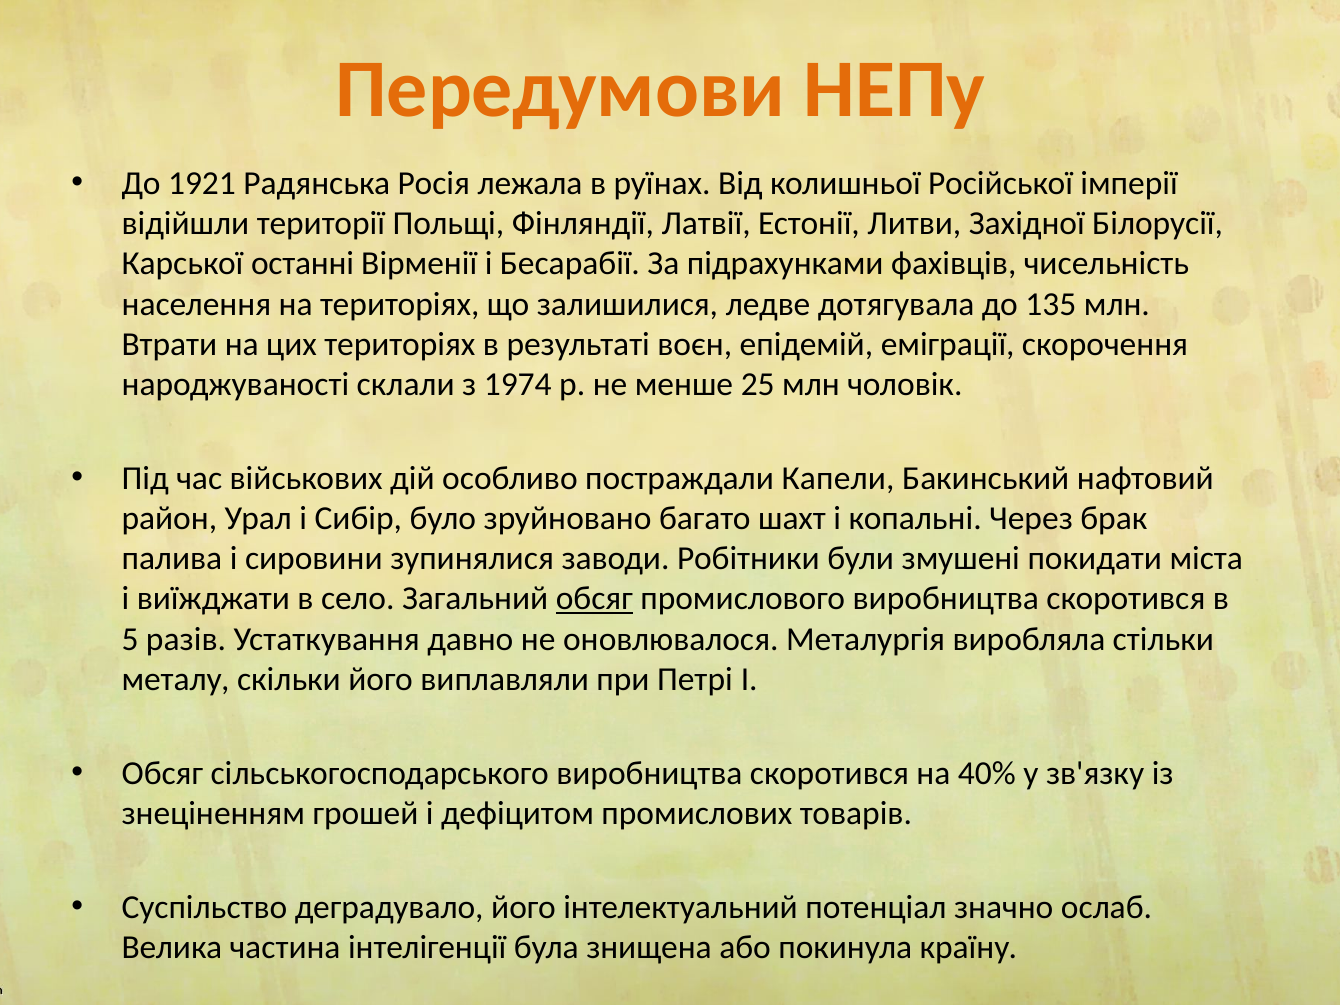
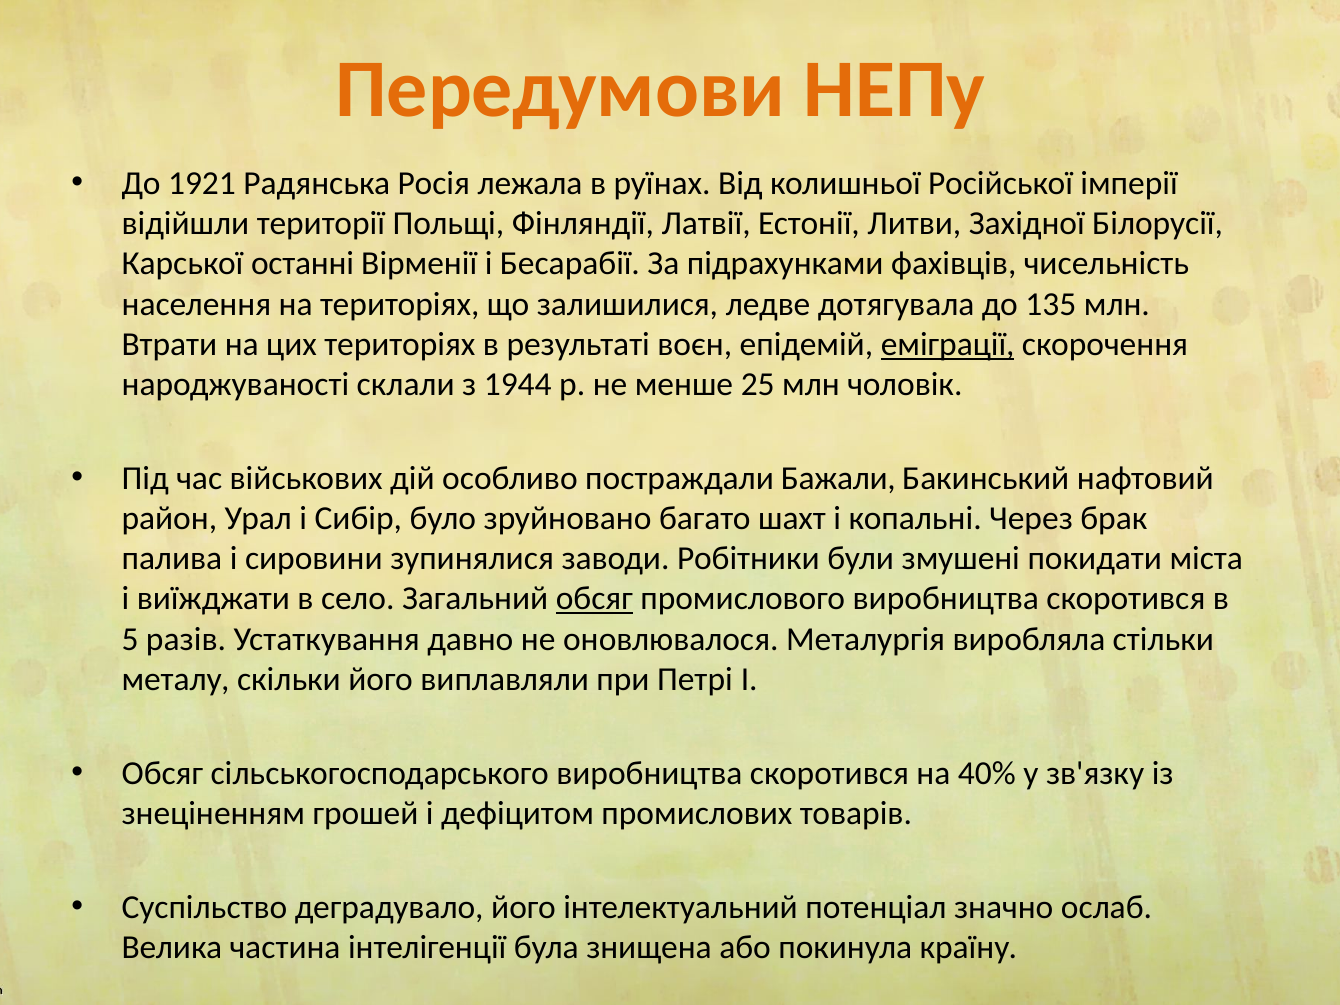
еміграції underline: none -> present (948, 344)
1974: 1974 -> 1944 (518, 384)
Капели: Капели -> Бажали (838, 478)
